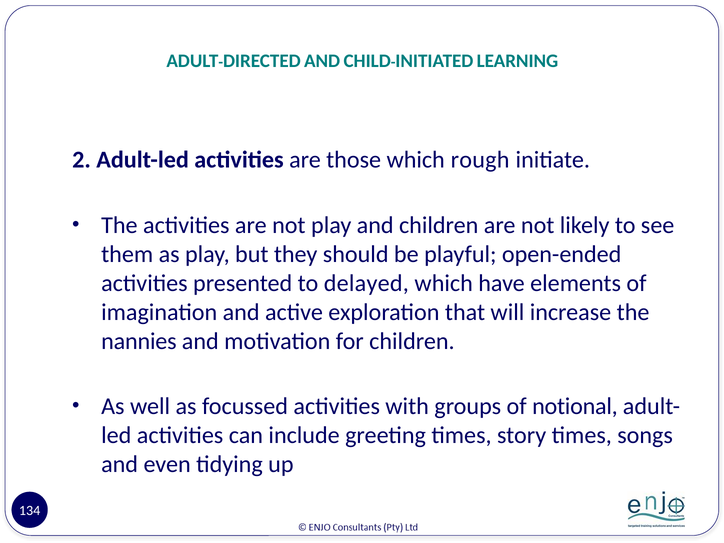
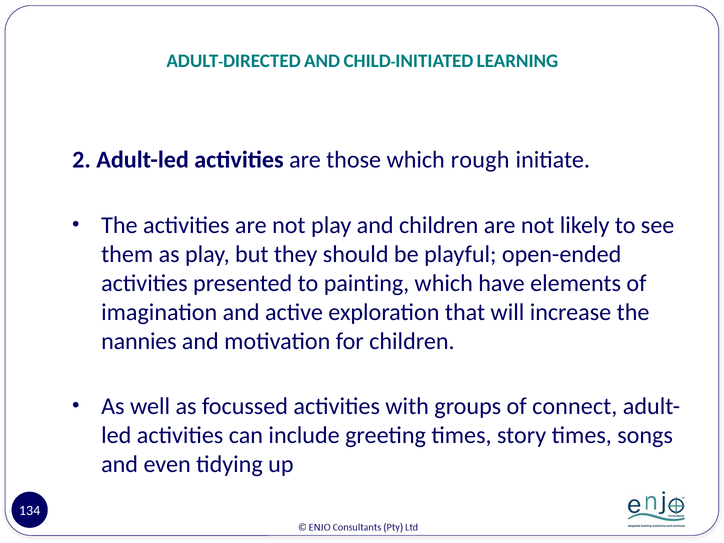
delayed: delayed -> painting (366, 283)
notional: notional -> connect (575, 406)
